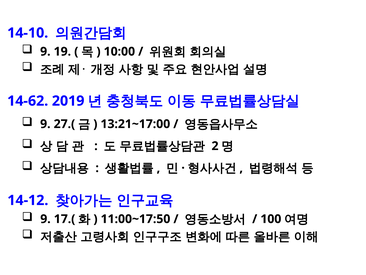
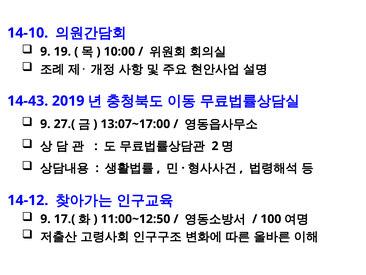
14-62: 14-62 -> 14-43 (28, 101)
13:21~17:00: 13:21~17:00 -> 13:07~17:00 (135, 124)
11:00~17:50: 11:00~17:50 -> 11:00~12:50 (135, 219)
